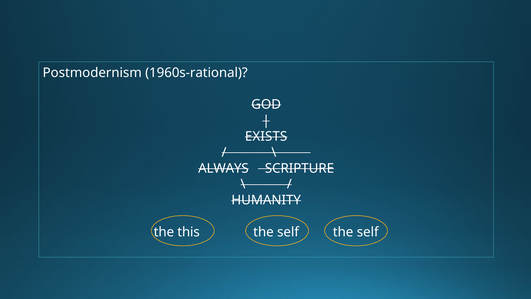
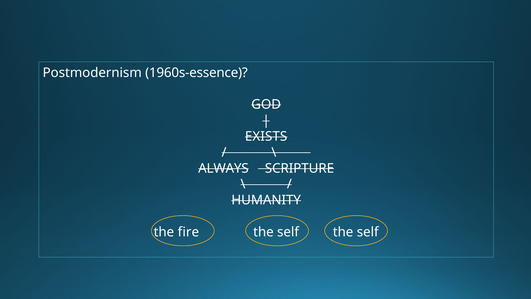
1960s-rational: 1960s-rational -> 1960s-essence (196, 73)
this: this -> fire (188, 232)
